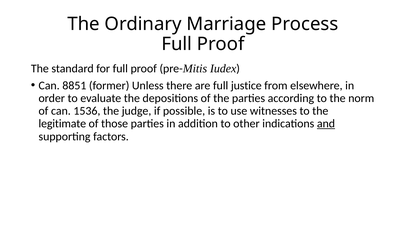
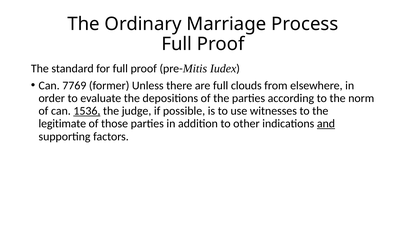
8851: 8851 -> 7769 (74, 86)
justice: justice -> clouds (246, 86)
1536 underline: none -> present (87, 111)
